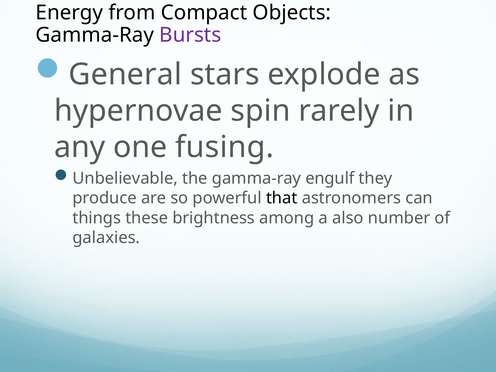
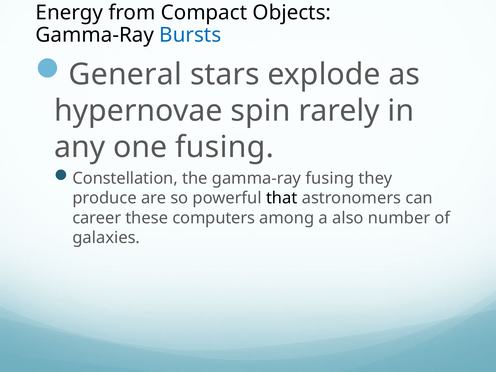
Bursts colour: purple -> blue (190, 35)
Unbelievable: Unbelievable -> Constellation (125, 178)
gamma-ray engulf: engulf -> fusing (330, 178)
things: things -> career (97, 218)
brightness: brightness -> computers (214, 218)
